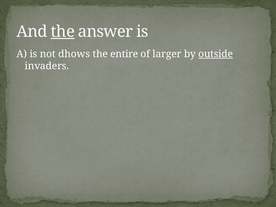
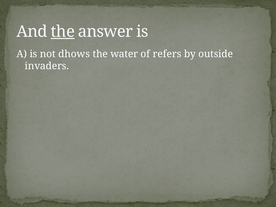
entire: entire -> water (124, 54)
larger: larger -> refers (167, 54)
outside underline: present -> none (216, 54)
